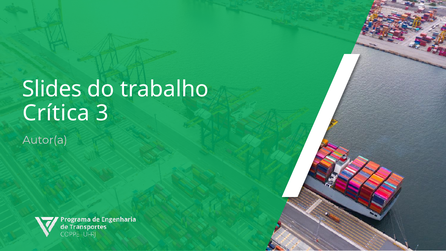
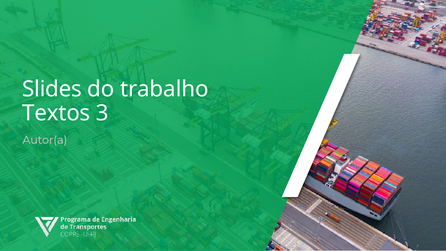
Crítica: Crítica -> Textos (56, 113)
